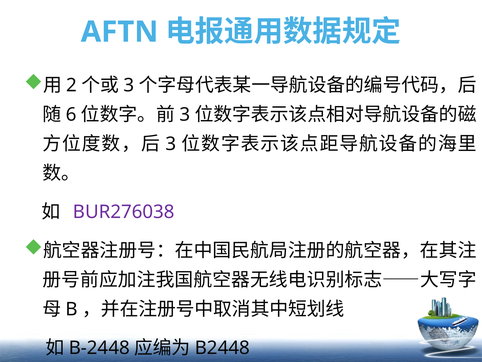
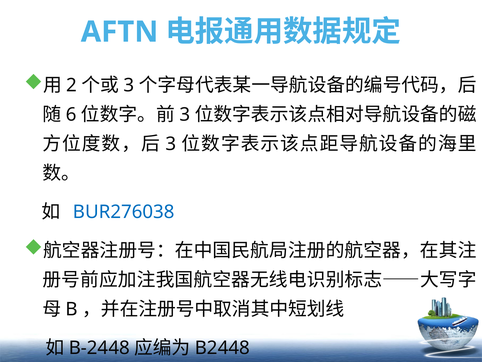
BUR276038 colour: purple -> blue (124, 212)
